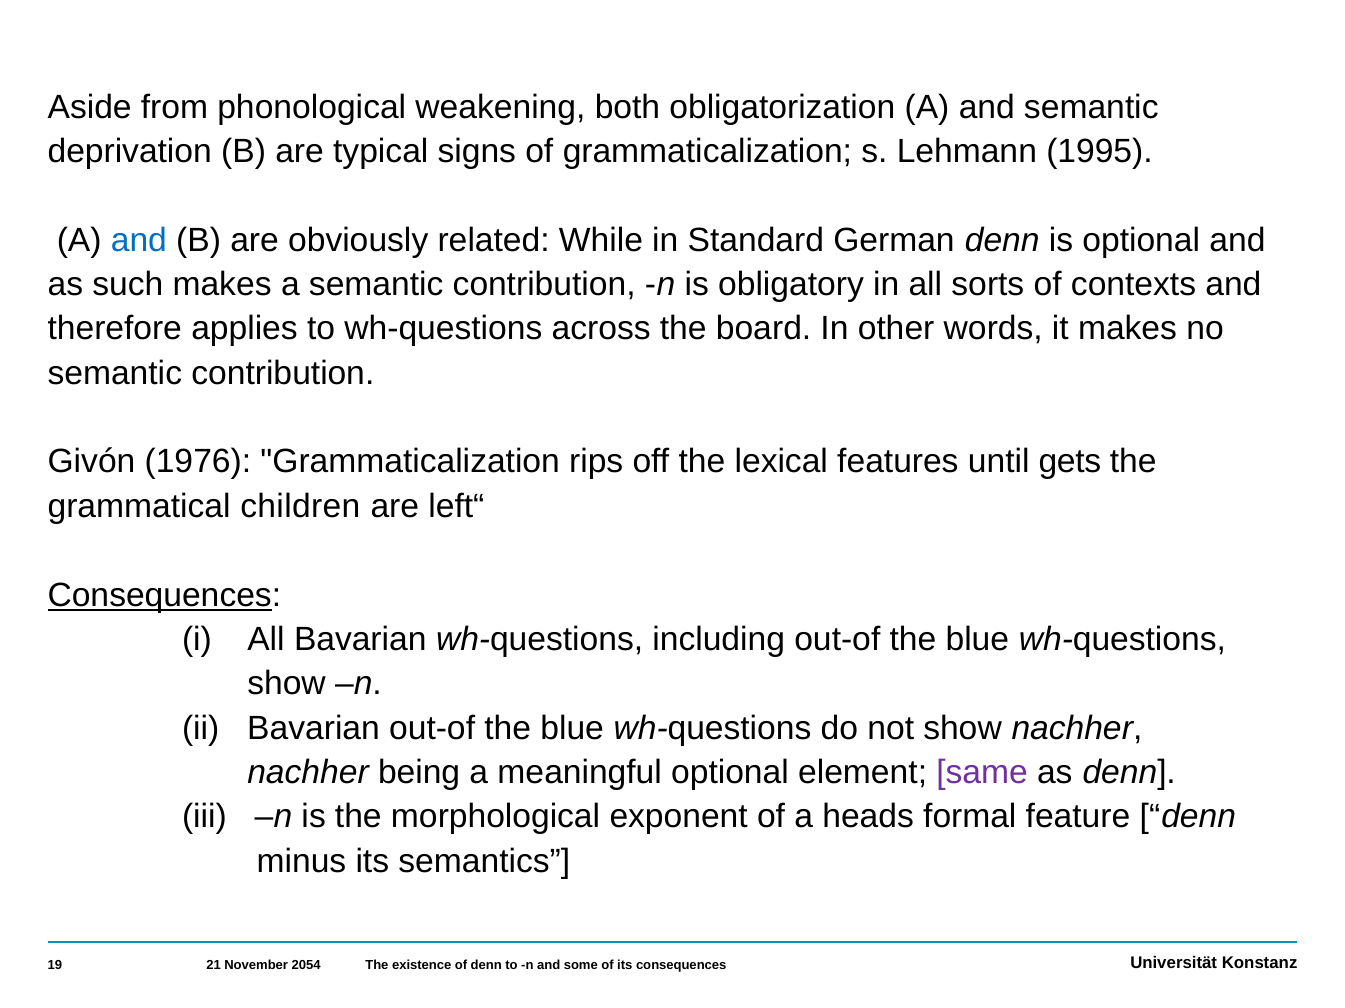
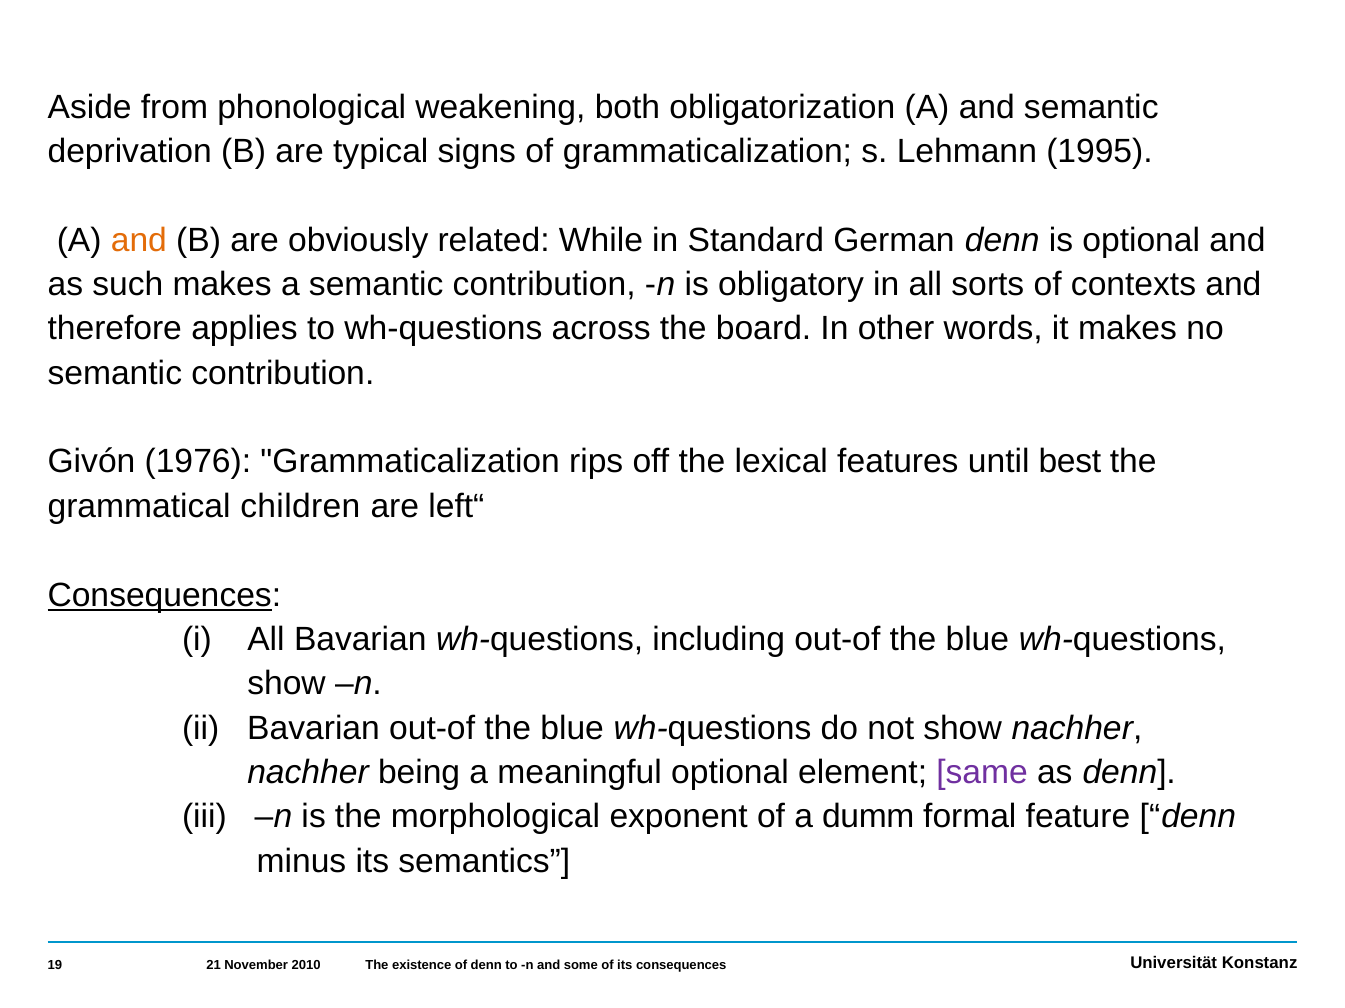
and colour: blue -> orange (139, 240)
gets: gets -> best (1070, 462)
heads: heads -> dumm (868, 817)
2054: 2054 -> 2010 (306, 966)
